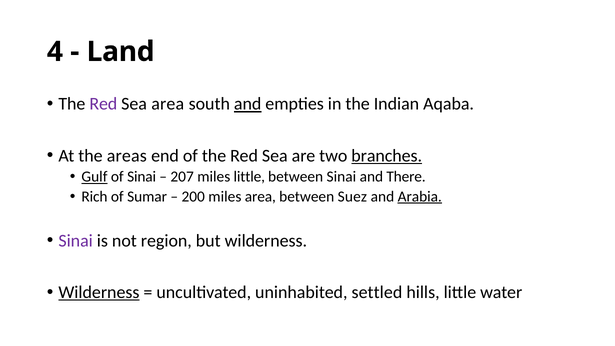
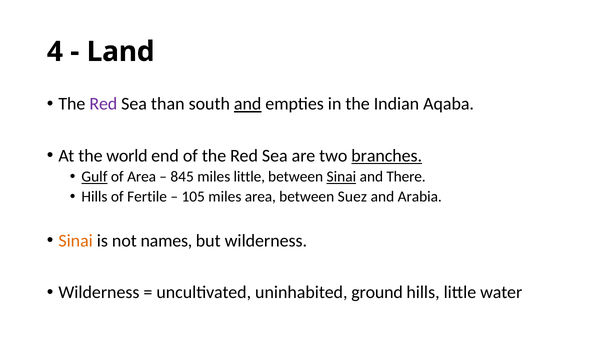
Sea area: area -> than (168, 104)
areas: areas -> world (127, 156)
of Sinai: Sinai -> Area (142, 177)
207: 207 -> 845 (182, 177)
Sinai underline: none -> present (341, 177)
Rich: Rich -> Hills (94, 197)
Sumar: Sumar -> Fertile (147, 197)
200: 200 -> 105 (193, 197)
Arabia underline: present -> none (420, 197)
Sinai colour: purple -> orange (76, 241)
region: region -> names (166, 241)
Wilderness underline: present -> none (99, 292)
settled: settled -> ground (377, 292)
